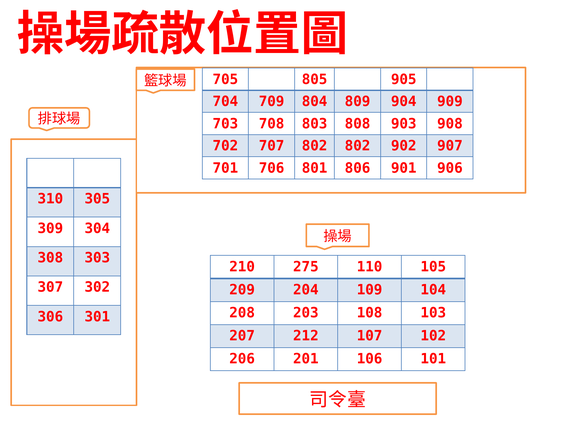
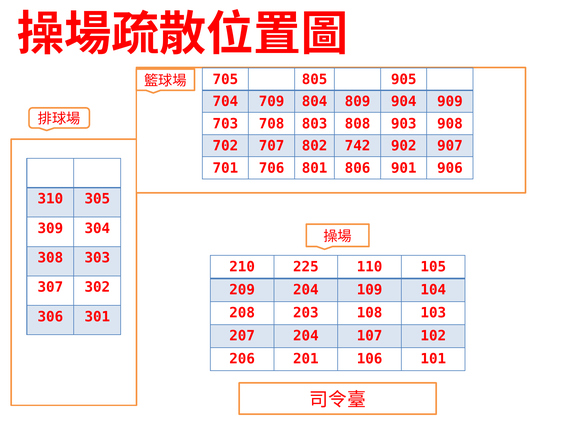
802 802: 802 -> 742 (358, 146)
275: 275 -> 225 (306, 267)
207 212: 212 -> 204 (306, 336)
